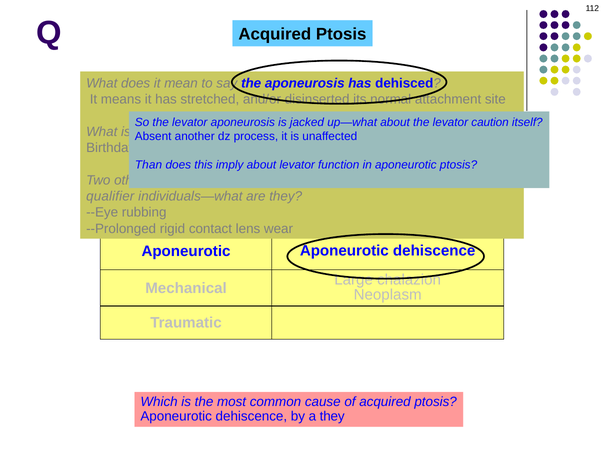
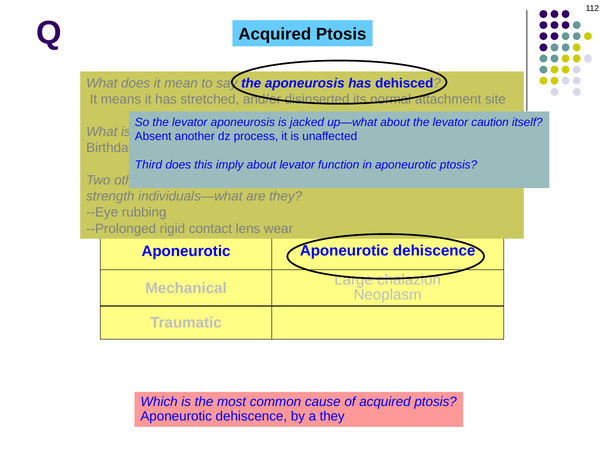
Than: Than -> Third (148, 165)
qualifier: qualifier -> strength (110, 196)
